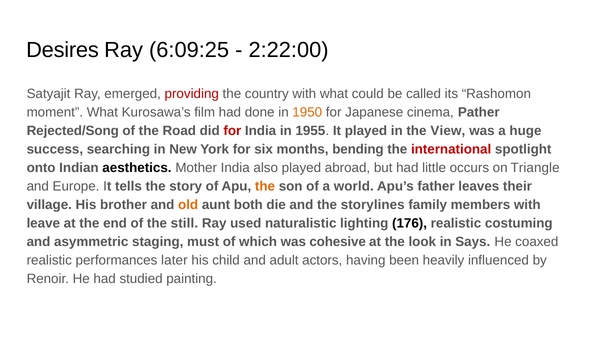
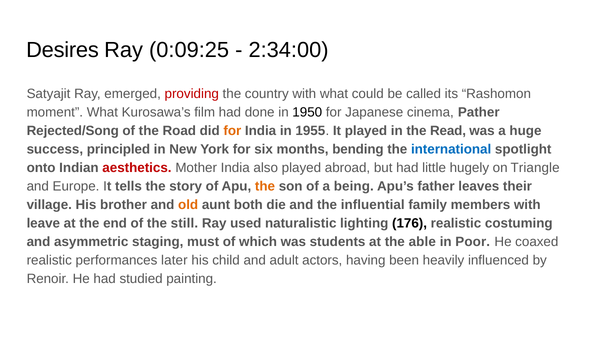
6:09:25: 6:09:25 -> 0:09:25 (189, 50)
2:22:00: 2:22:00 -> 2:34:00 (289, 50)
1950 colour: orange -> black (307, 112)
for colour: red -> orange (232, 131)
View: View -> Read (448, 131)
searching: searching -> principled (118, 149)
international colour: red -> blue (451, 149)
aesthetics colour: black -> red (137, 168)
occurs: occurs -> hugely (469, 168)
world: world -> being (354, 186)
storylines: storylines -> influential (373, 205)
cohesive: cohesive -> students (338, 242)
look: look -> able (422, 242)
Says: Says -> Poor (473, 242)
